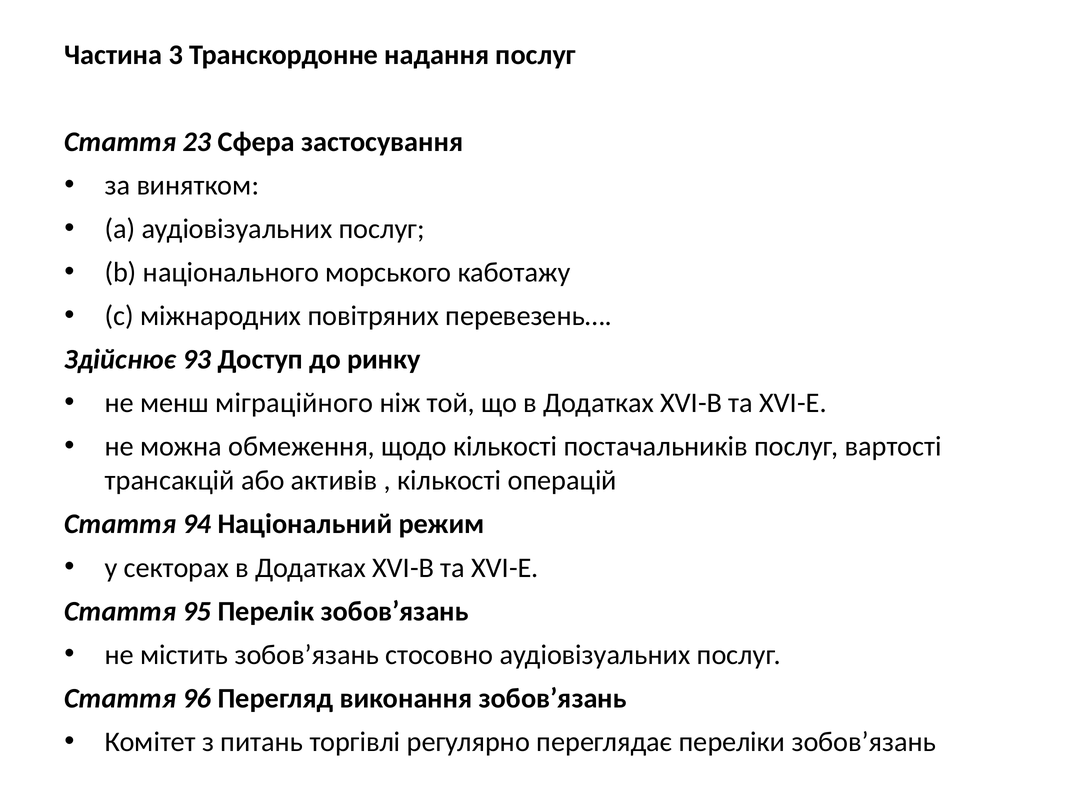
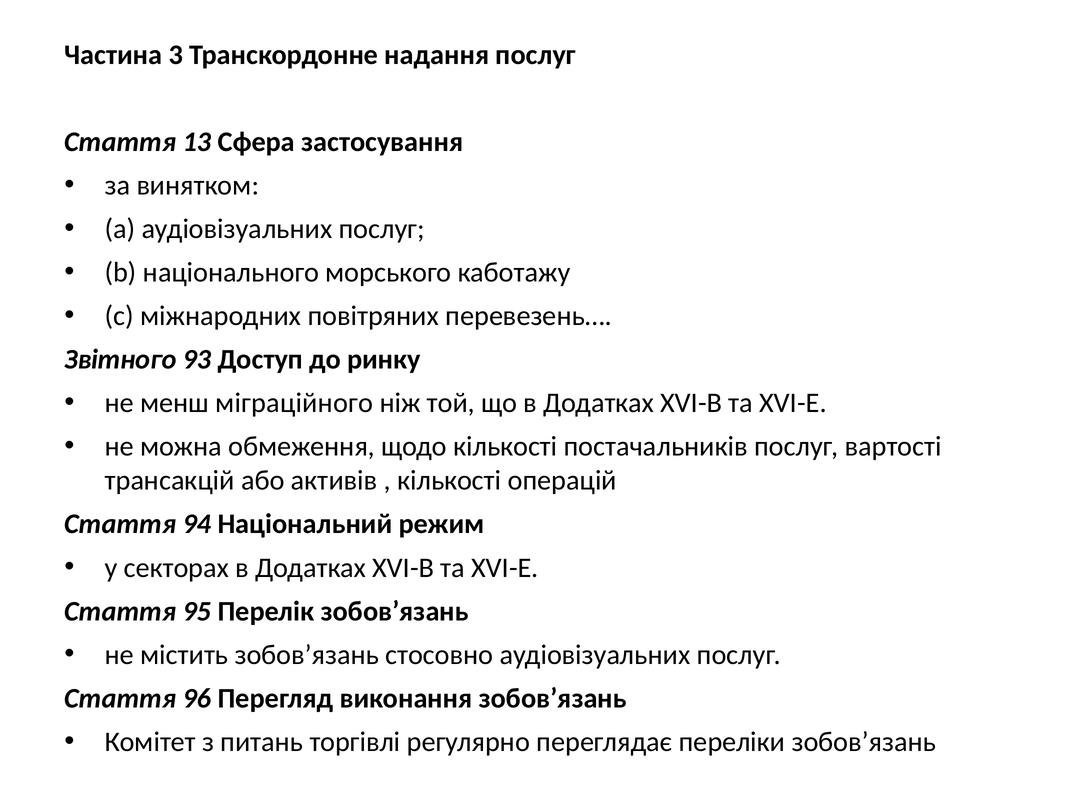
23: 23 -> 13 (197, 142)
Здійснює: Здійснює -> Звітного (120, 360)
